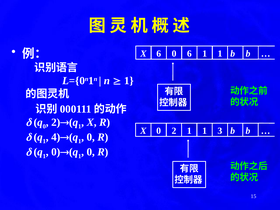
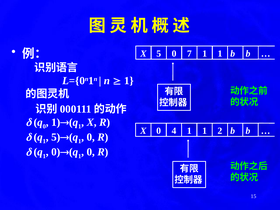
X 6: 6 -> 5 (159, 54)
0 6: 6 -> 7 (189, 54)
2: 2 -> 1 (56, 122)
0 2: 2 -> 4 (174, 131)
3: 3 -> 2 (220, 131)
4: 4 -> 5 (56, 137)
